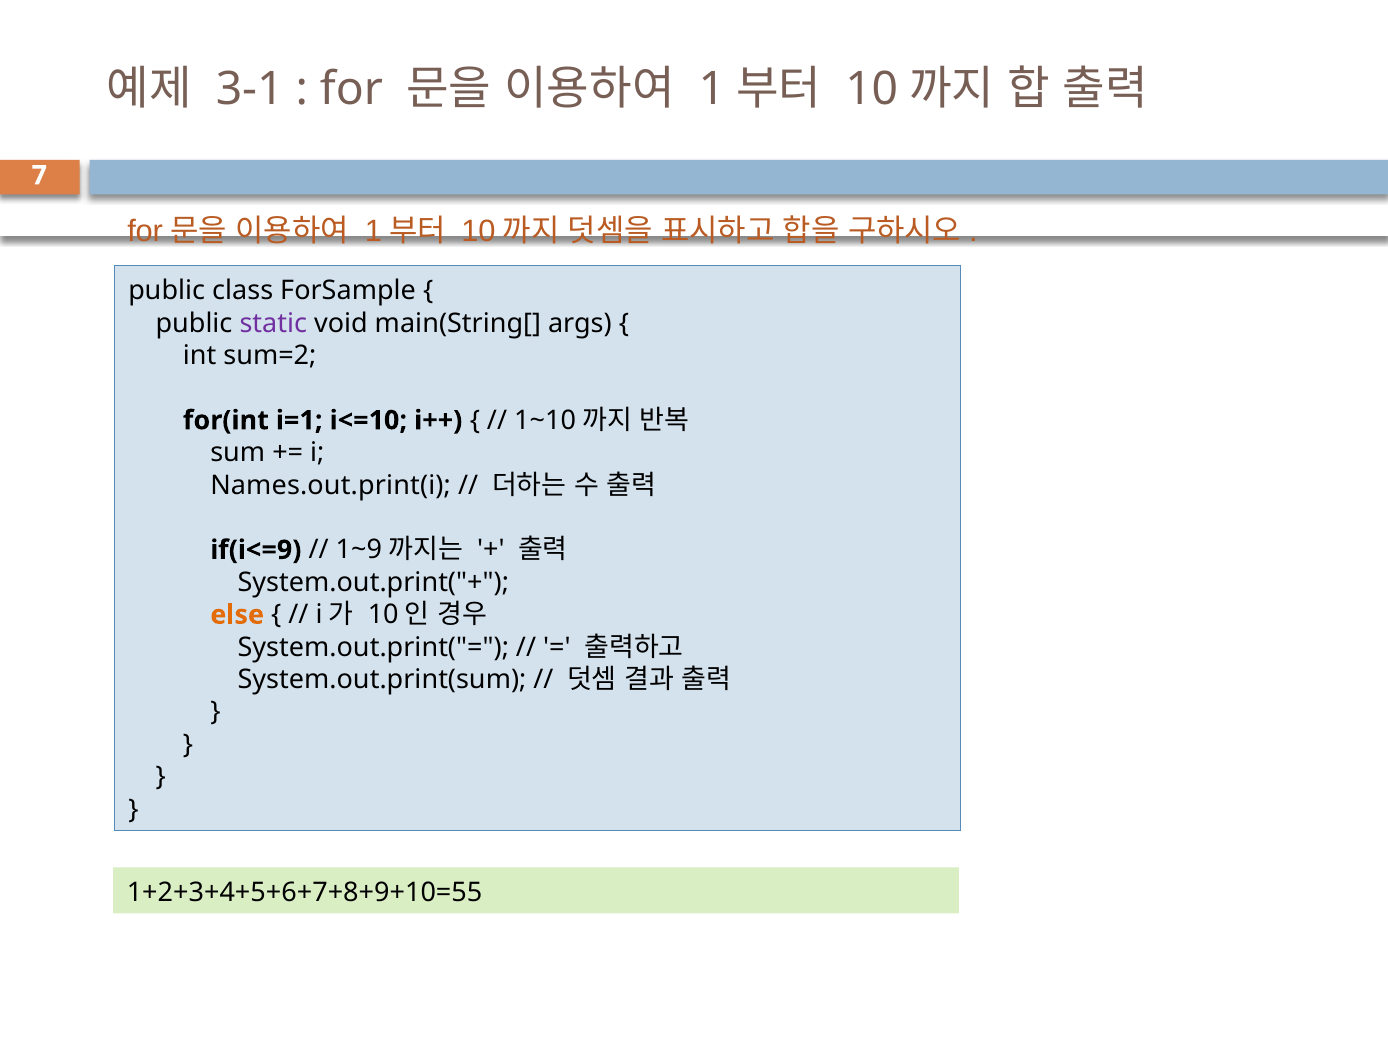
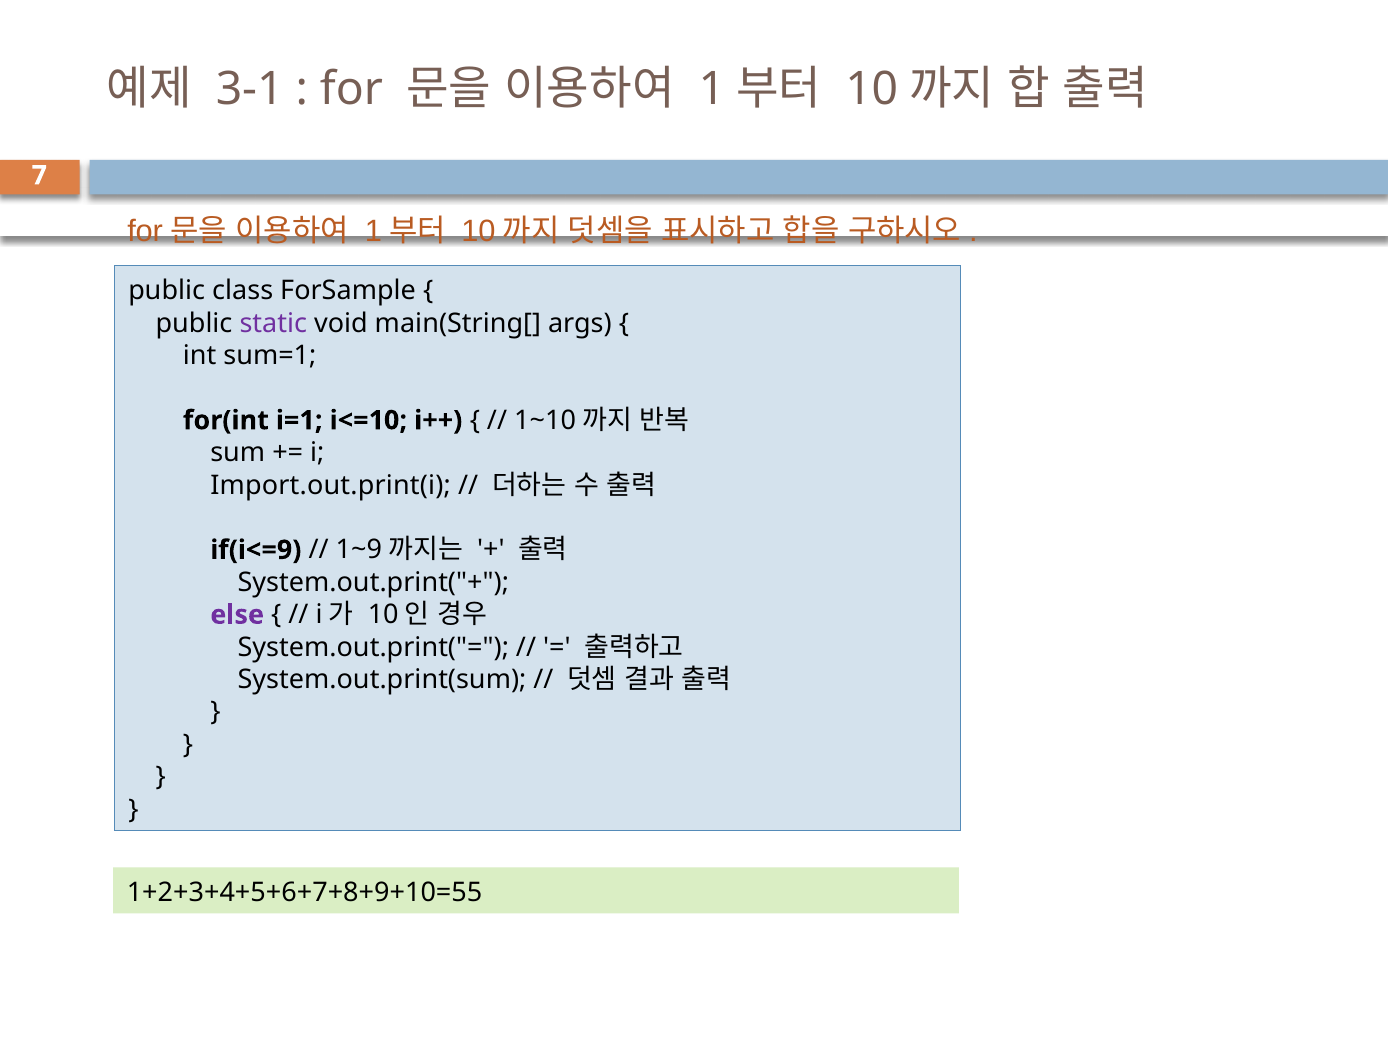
sum=2: sum=2 -> sum=1 (270, 356)
Names.out.print(i: Names.out.print(i -> Import.out.print(i (331, 485)
else colour: orange -> purple (237, 615)
